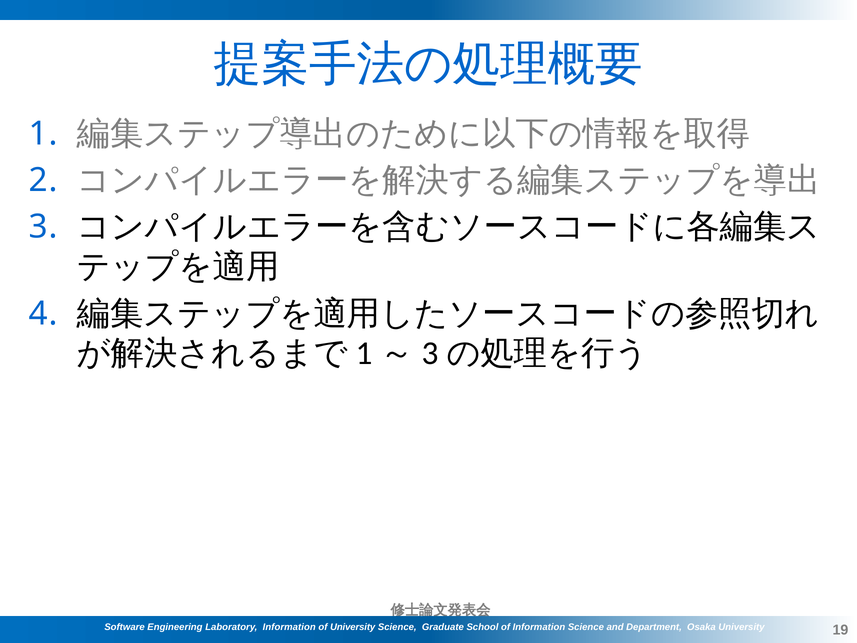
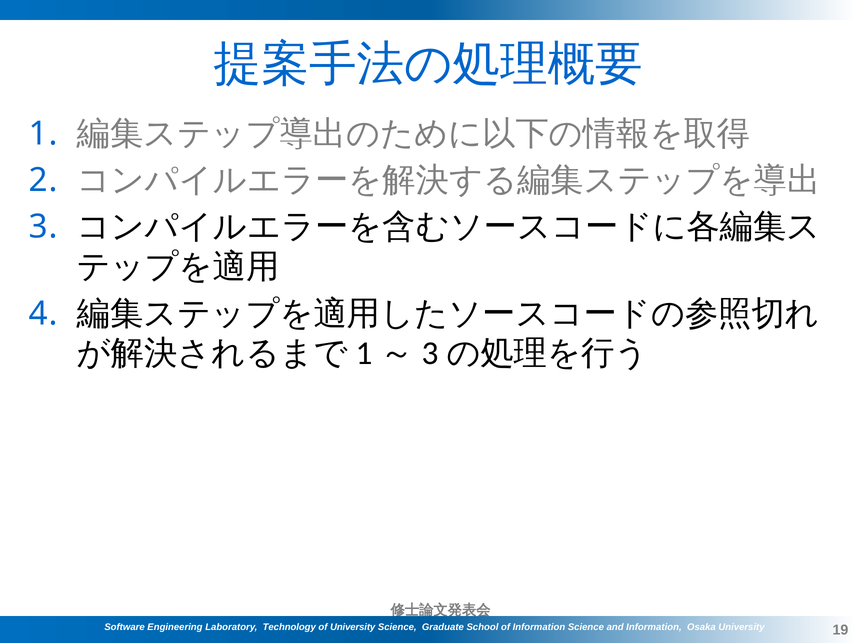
Laboratory Information: Information -> Technology (289, 627)
and Department: Department -> Information (654, 627)
